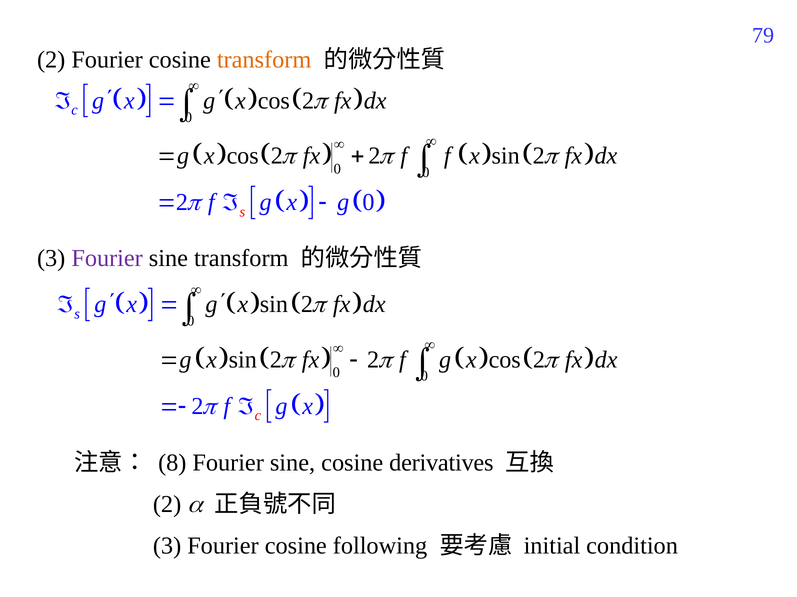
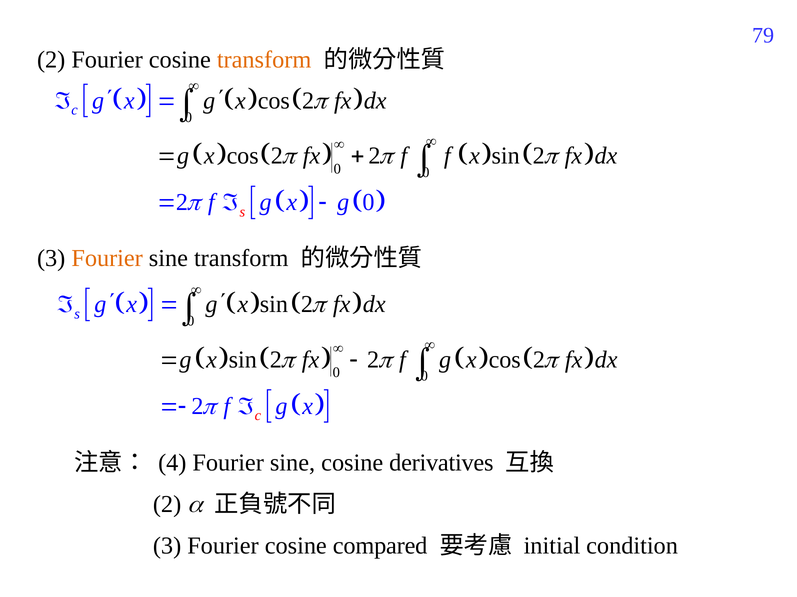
Fourier colour: purple -> orange (107, 258)
8: 8 -> 4 (172, 463)
following: following -> compared (380, 546)
